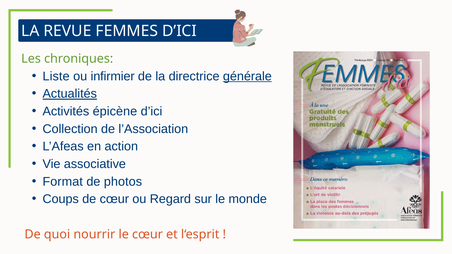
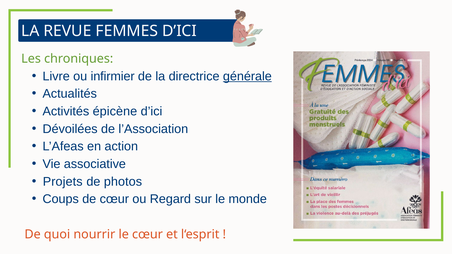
Liste: Liste -> Livre (56, 76)
Actualités underline: present -> none (70, 94)
Collection: Collection -> Dévoilées (70, 129)
Format: Format -> Projets (63, 182)
